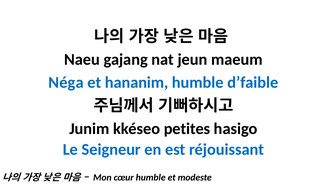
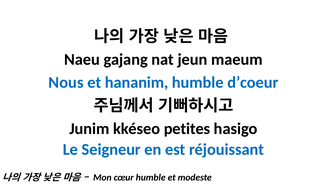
Néga: Néga -> Nous (66, 83)
d’faible: d’faible -> d’coeur (253, 83)
